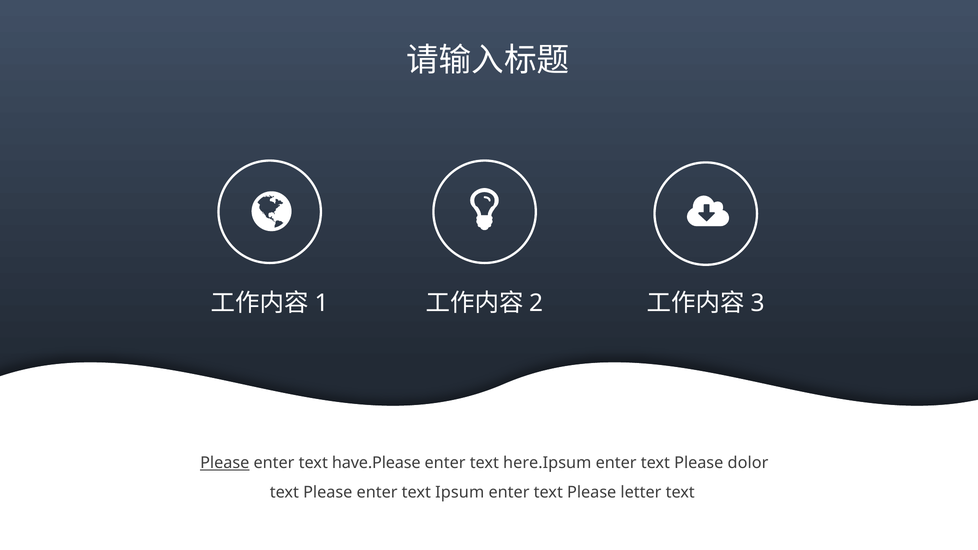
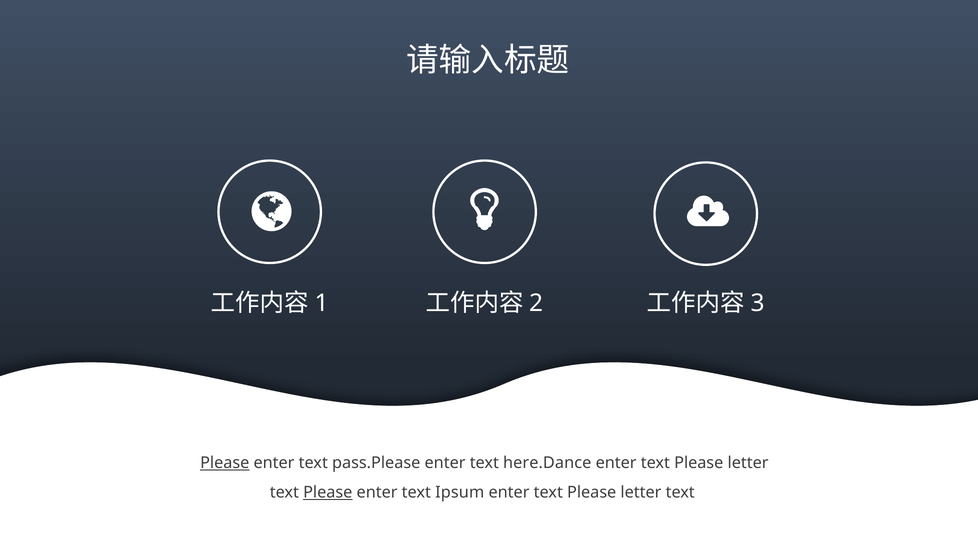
have.Please: have.Please -> pass.Please (376, 463)
here.Ipsum: here.Ipsum -> here.Dance (547, 463)
dolor: dolor -> letter (748, 463)
Please underline: none -> present (328, 492)
